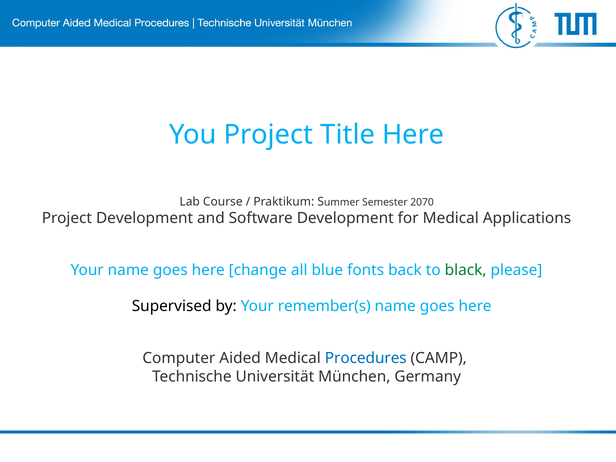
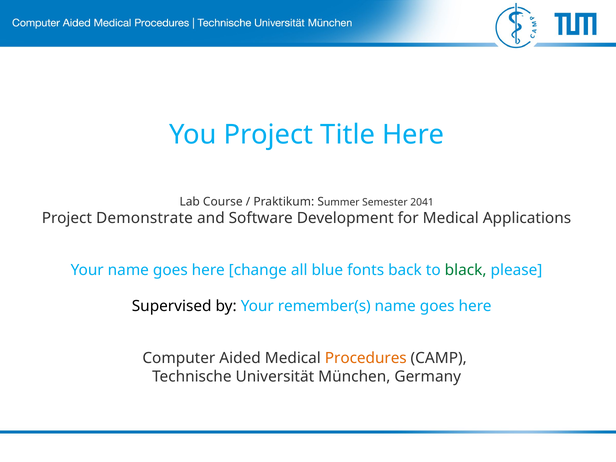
2070: 2070 -> 2041 (422, 202)
Project Development: Development -> Demonstrate (144, 218)
Procedures colour: blue -> orange (366, 358)
